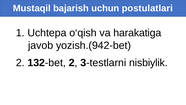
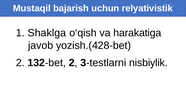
postulatlari: postulatlari -> relyativistik (147, 8)
Uchtepa: Uchtepa -> Shaklga (47, 33)
yozish.(942-bet: yozish.(942-bet -> yozish.(428-bet (93, 45)
